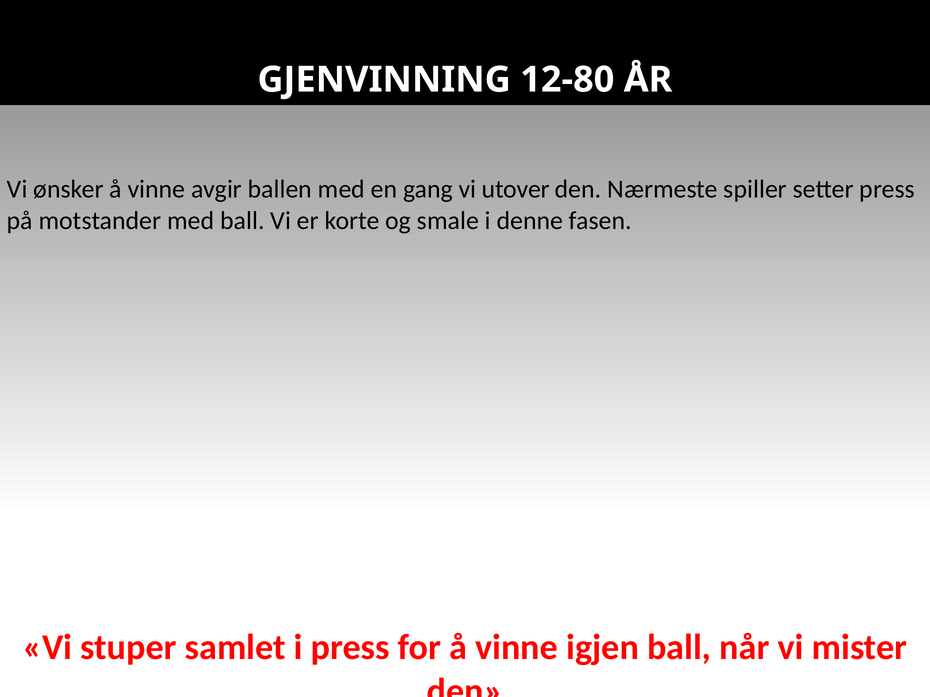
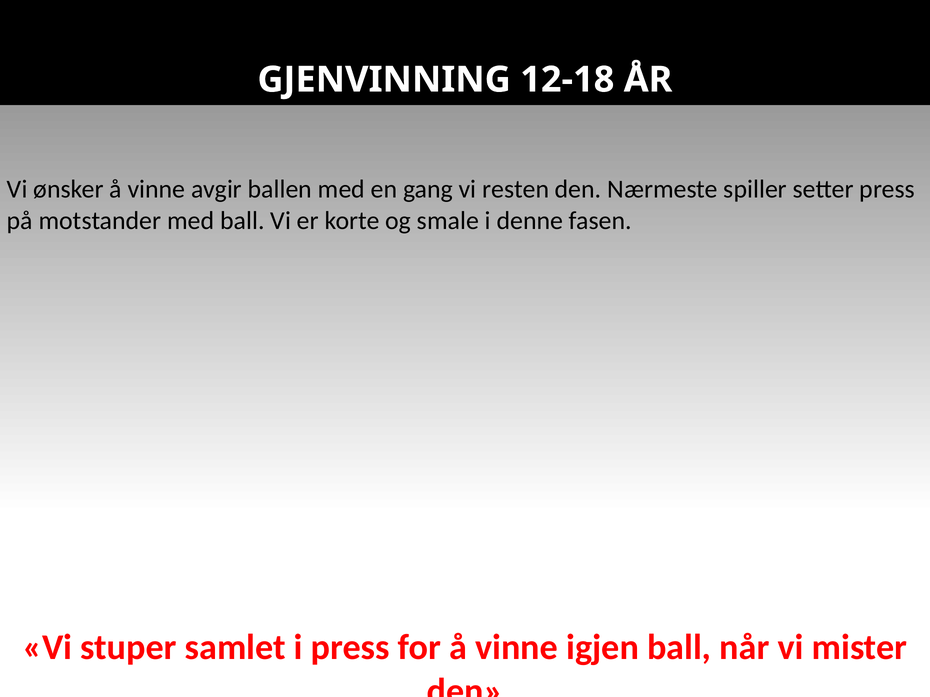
12-80: 12-80 -> 12-18 (567, 80)
utover: utover -> resten (516, 189)
